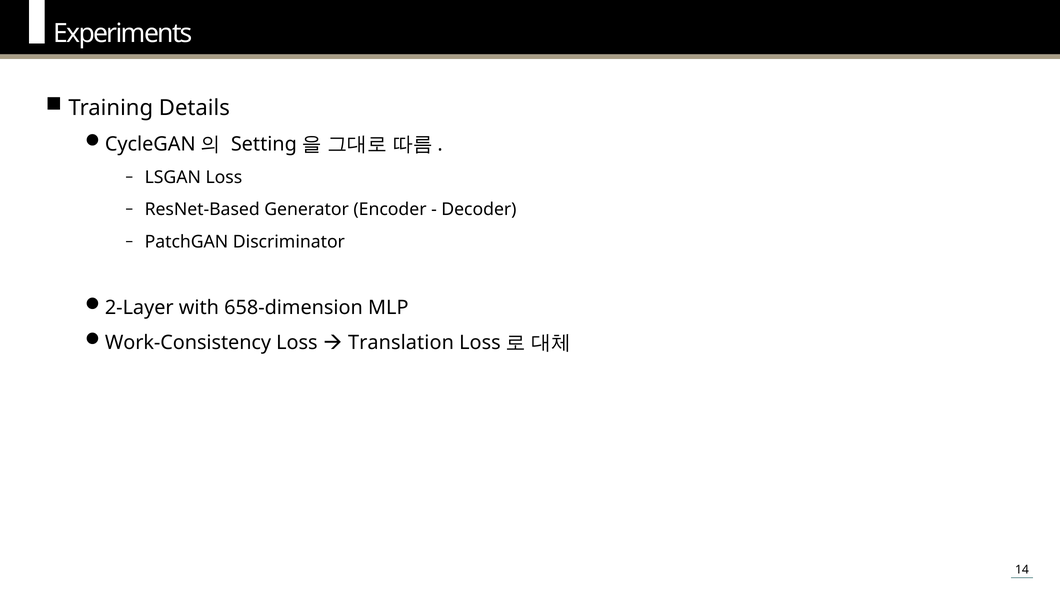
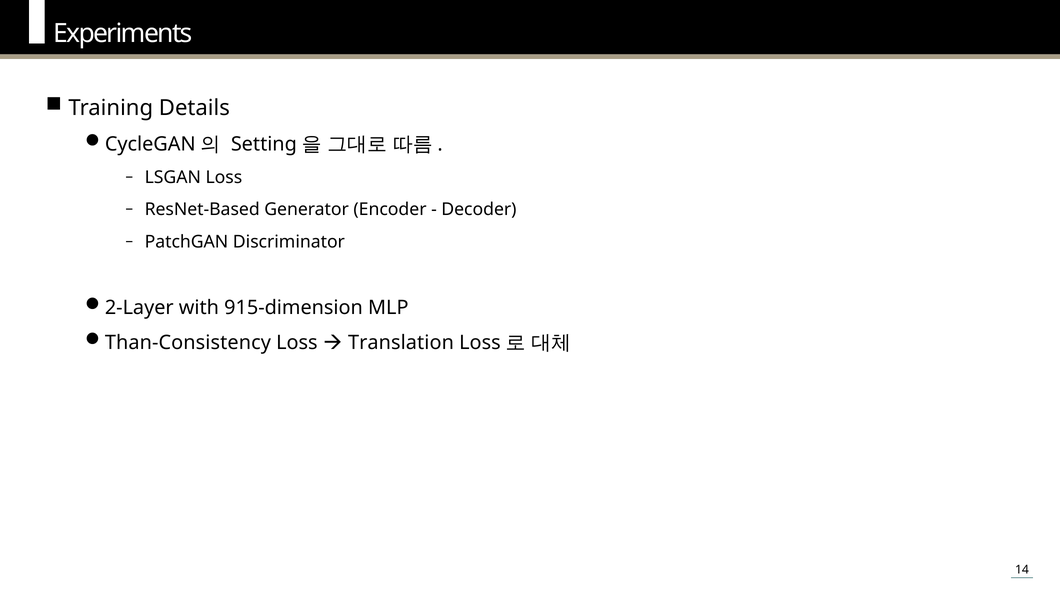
658-dimension: 658-dimension -> 915-dimension (294, 308)
Work-Consistency: Work-Consistency -> Than-Consistency (188, 343)
